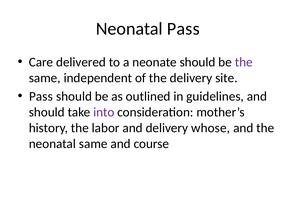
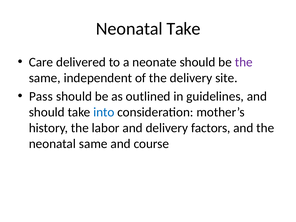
Neonatal Pass: Pass -> Take (184, 29)
into colour: purple -> blue (104, 112)
whose: whose -> factors (211, 128)
